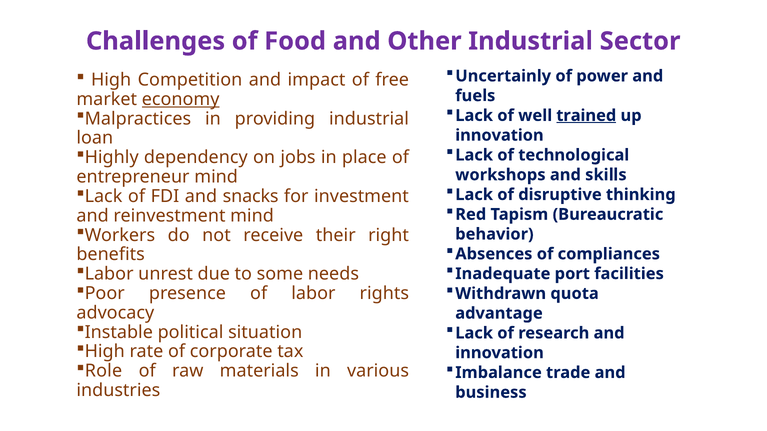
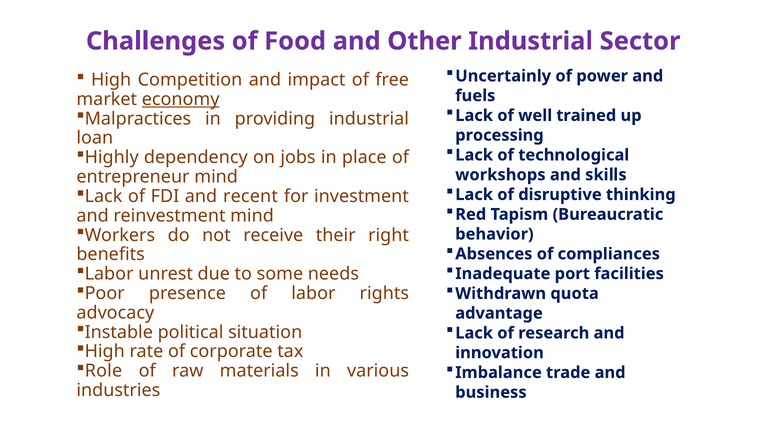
trained underline: present -> none (586, 116)
innovation: innovation -> processing (499, 135)
snacks: snacks -> recent (250, 196)
